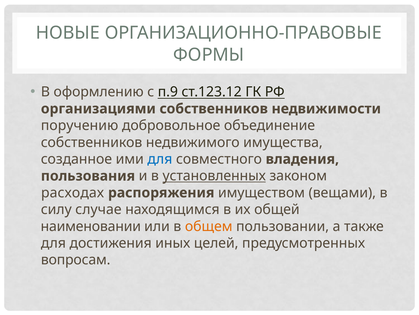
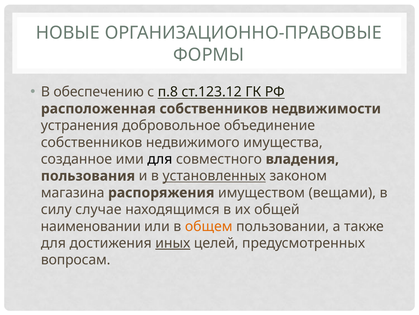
оформлению: оформлению -> обеспечению (99, 92)
п.9: п.9 -> п.8 (168, 92)
организациями: организациями -> расположенная (98, 109)
поручению: поручению -> устранения (80, 125)
для colour: blue -> black (160, 159)
расходах: расходах -> магазина (73, 192)
иных underline: none -> present (173, 243)
